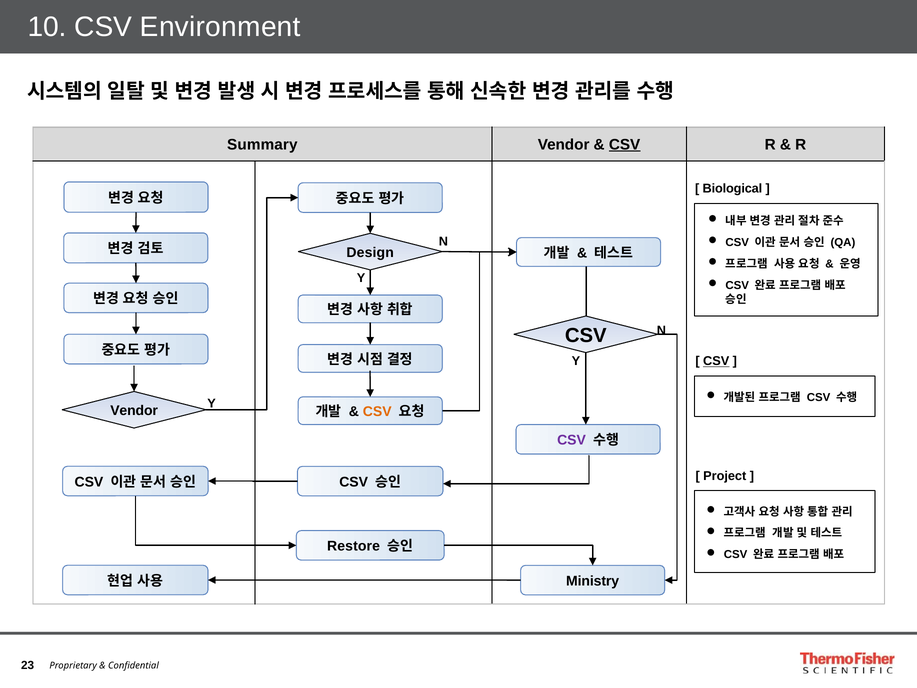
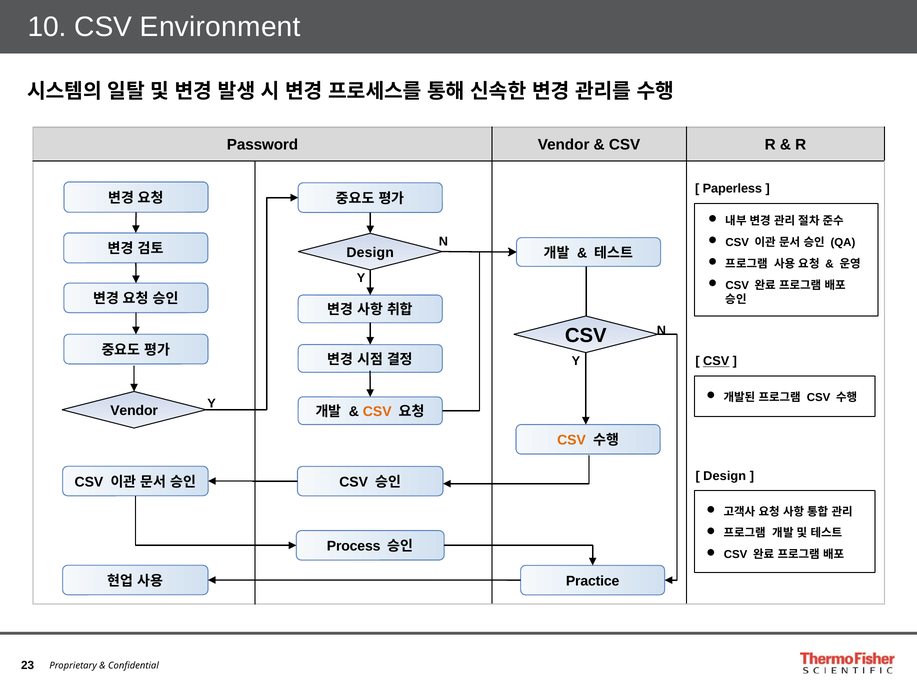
Summary: Summary -> Password (262, 144)
CSV underline: present -> none (625, 144)
Biological: Biological -> Paperless (732, 188)
CSV colour: purple -> orange (572, 440)
Project: Project -> Design (725, 476)
Restore: Restore -> Process (354, 546)
Ministry: Ministry -> Practice (593, 581)
